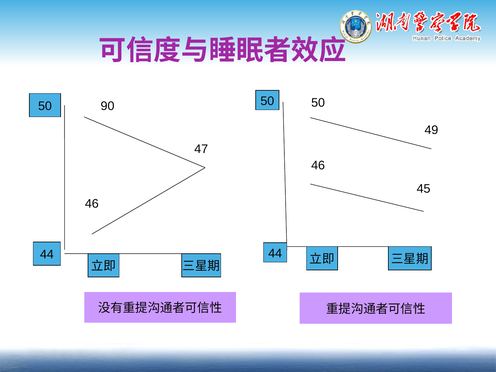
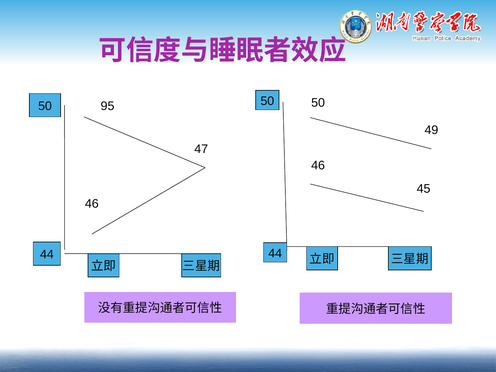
90: 90 -> 95 (108, 106)
